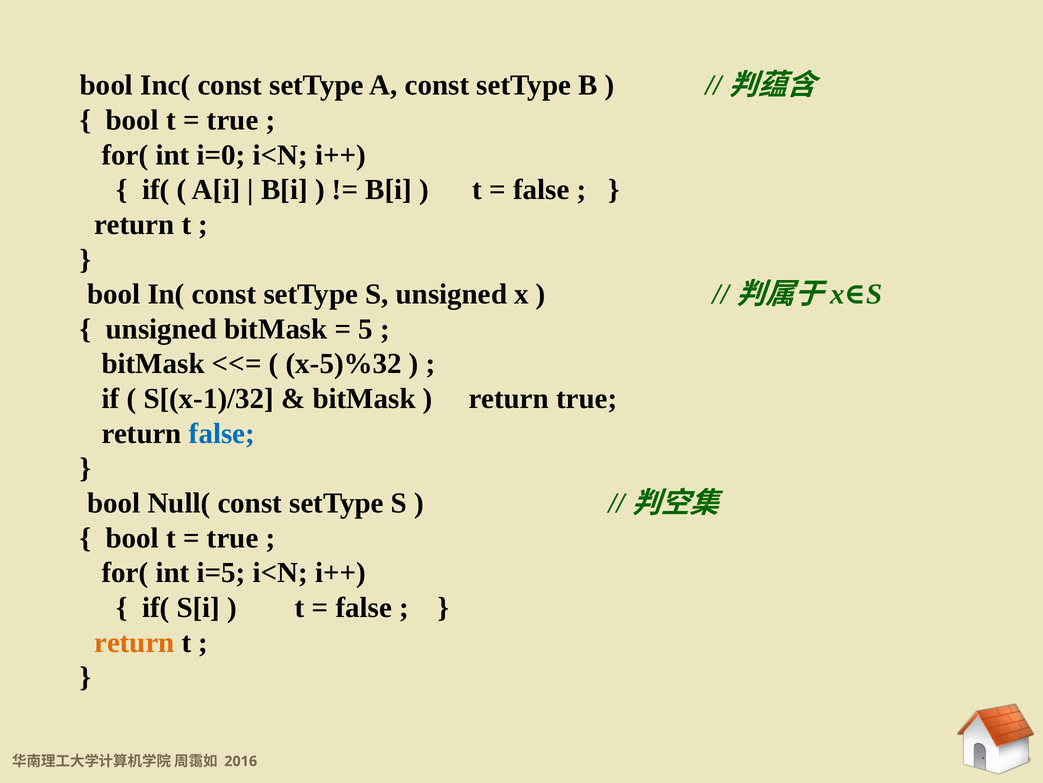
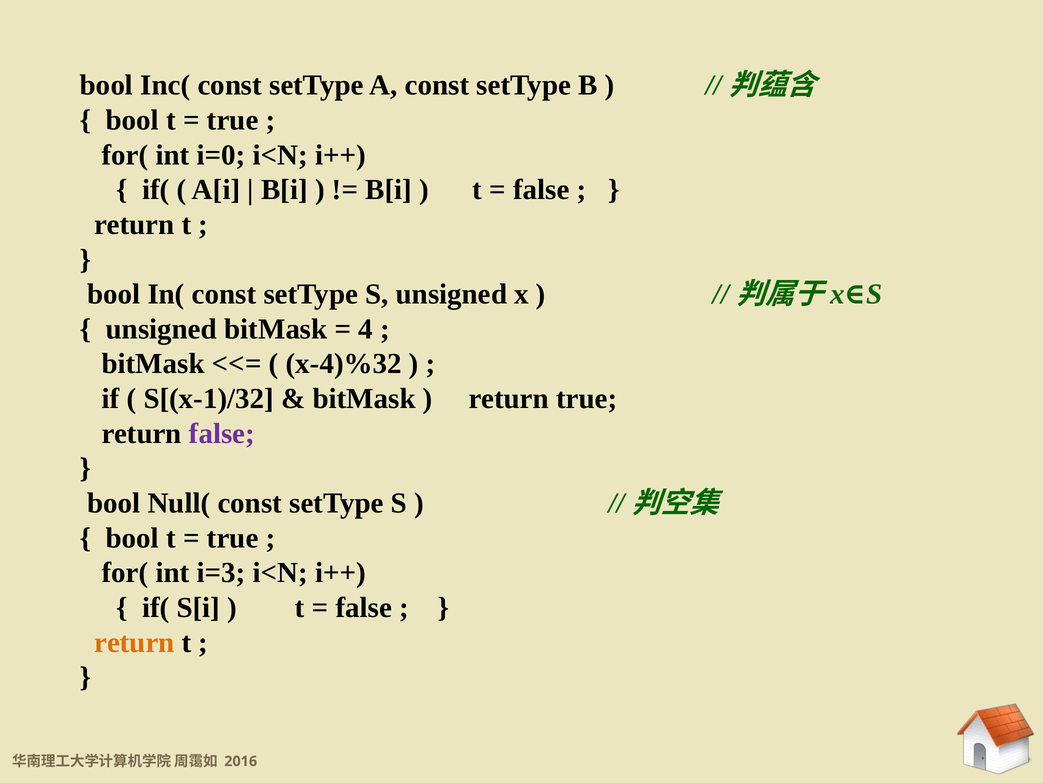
5: 5 -> 4 (366, 329)
x-5)%32: x-5)%32 -> x-4)%32 (344, 364)
false colour: blue -> purple (222, 433)
i=5: i=5 -> i=3 (221, 572)
